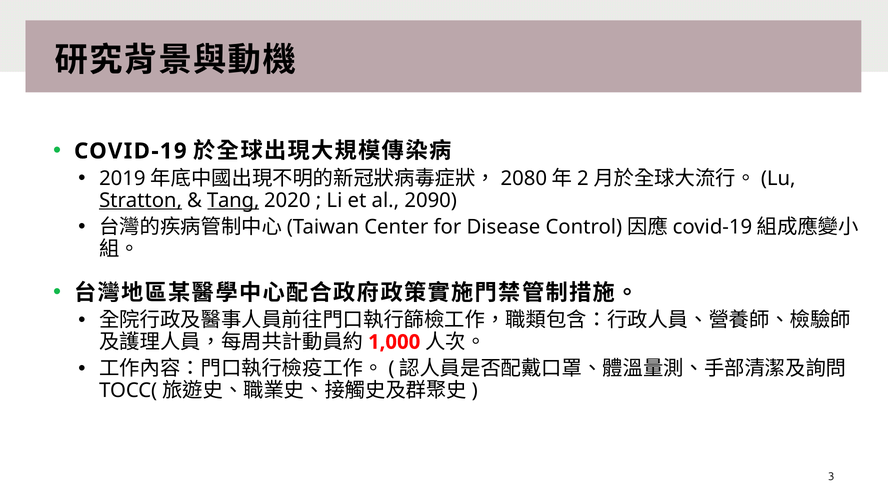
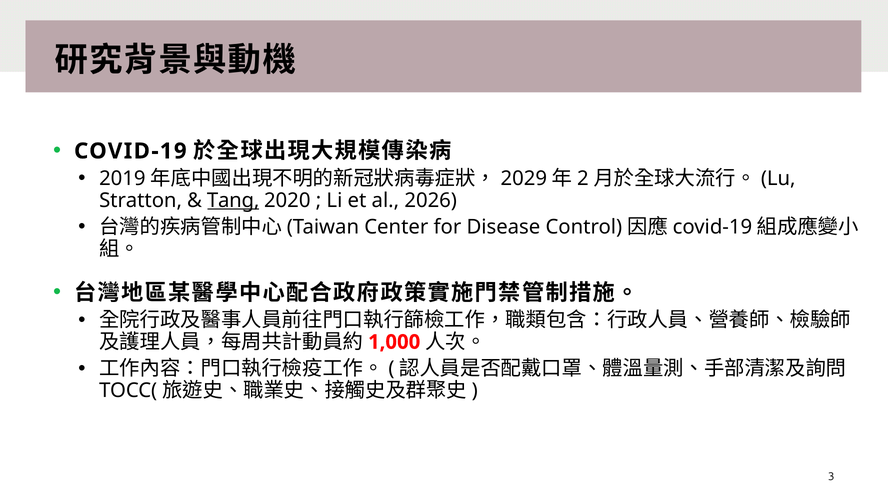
2080: 2080 -> 2029 (524, 178)
Stratton underline: present -> none (141, 200)
2090: 2090 -> 2026 (431, 200)
